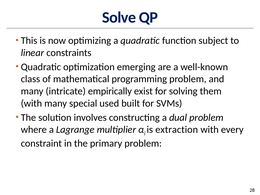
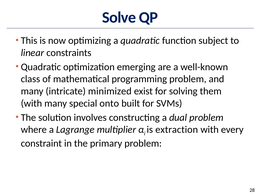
empirically: empirically -> minimized (110, 91)
used: used -> onto (109, 103)
